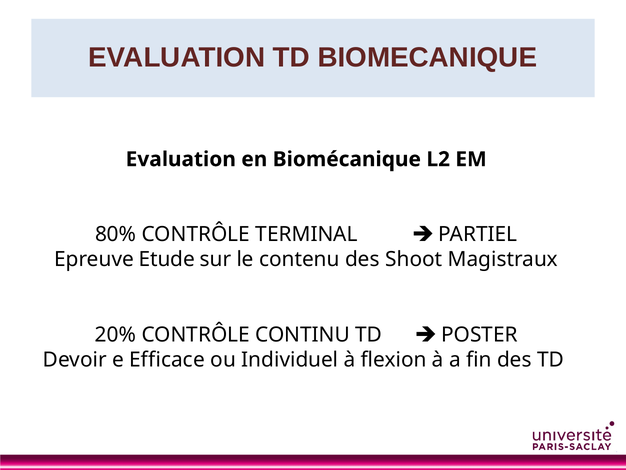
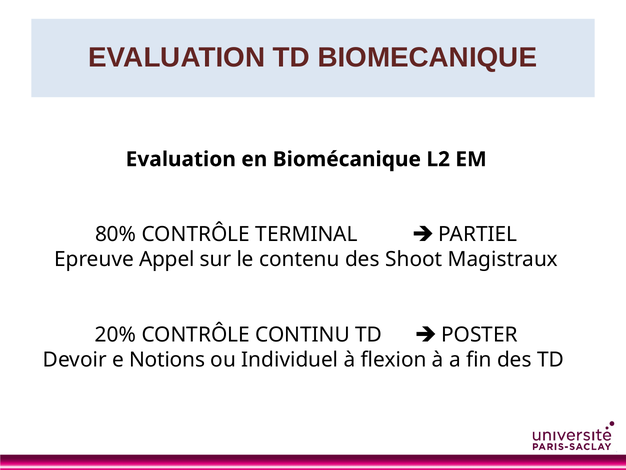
Etude: Etude -> Appel (167, 259)
Efficace: Efficace -> Notions (167, 359)
